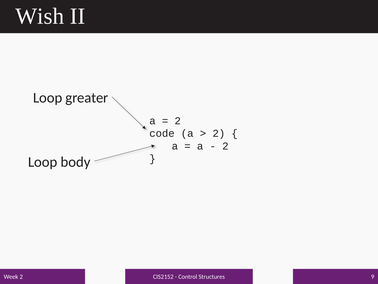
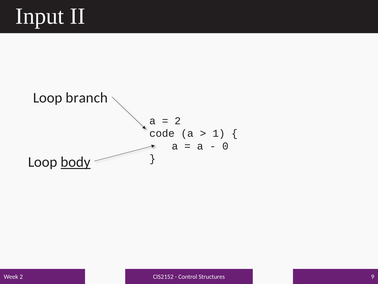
Wish: Wish -> Input (40, 16)
greater: greater -> branch (87, 98)
2: 2 -> 1 (219, 133)
2: 2 -> 0 (225, 146)
body underline: none -> present (76, 162)
